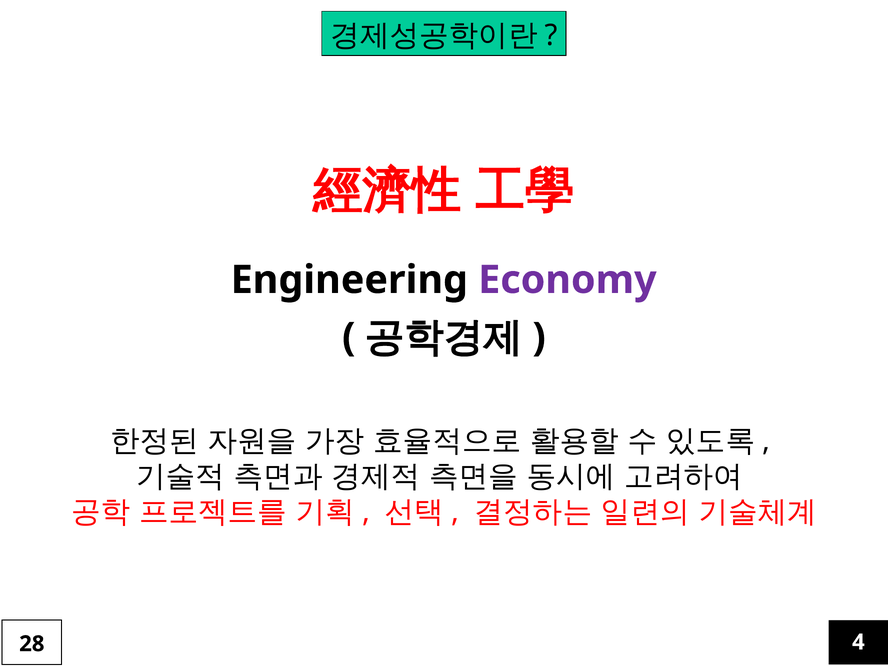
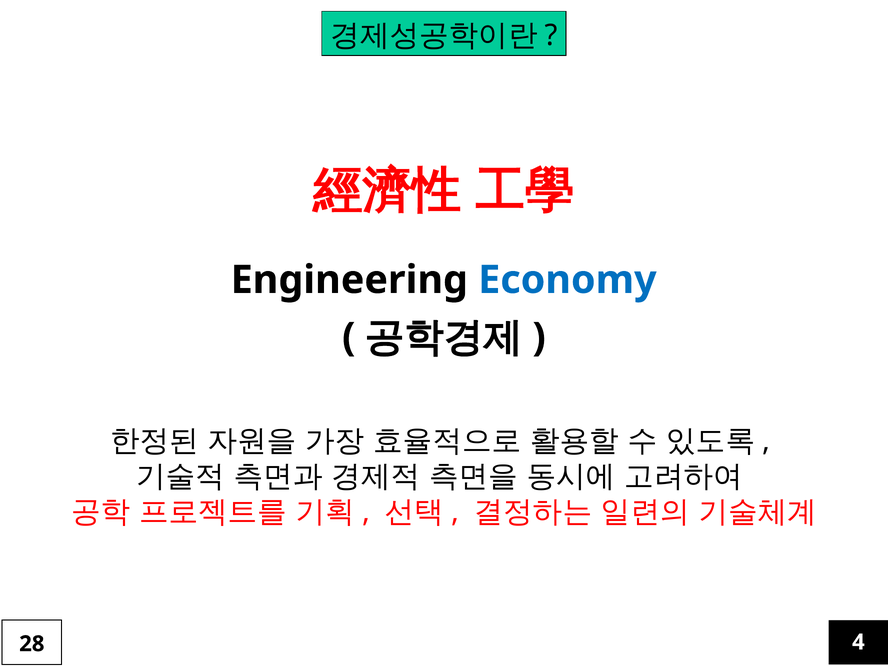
Economy colour: purple -> blue (567, 280)
